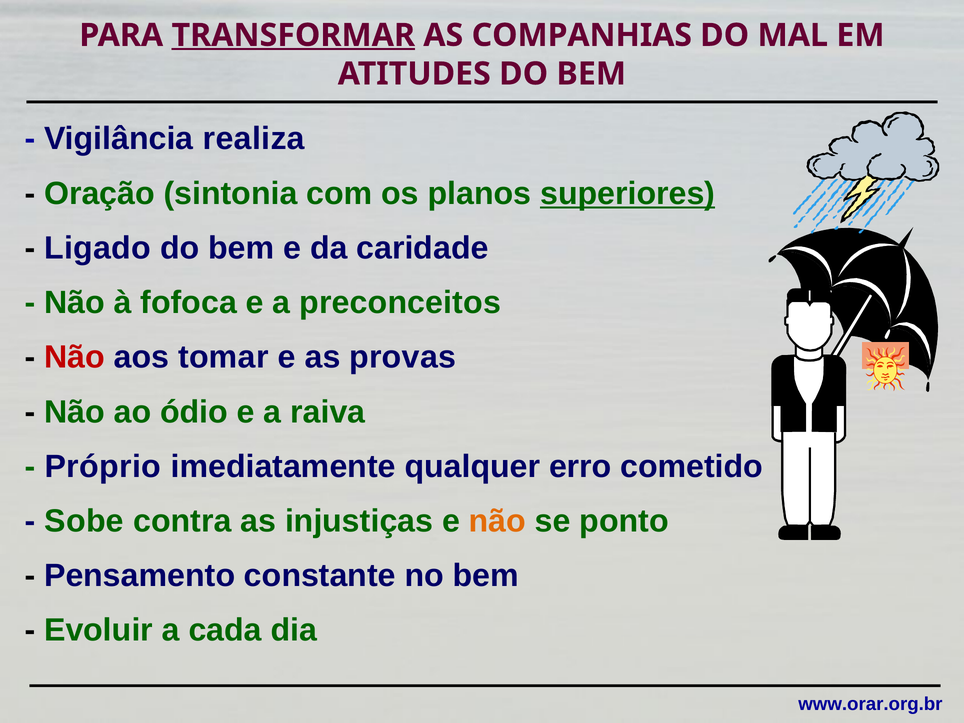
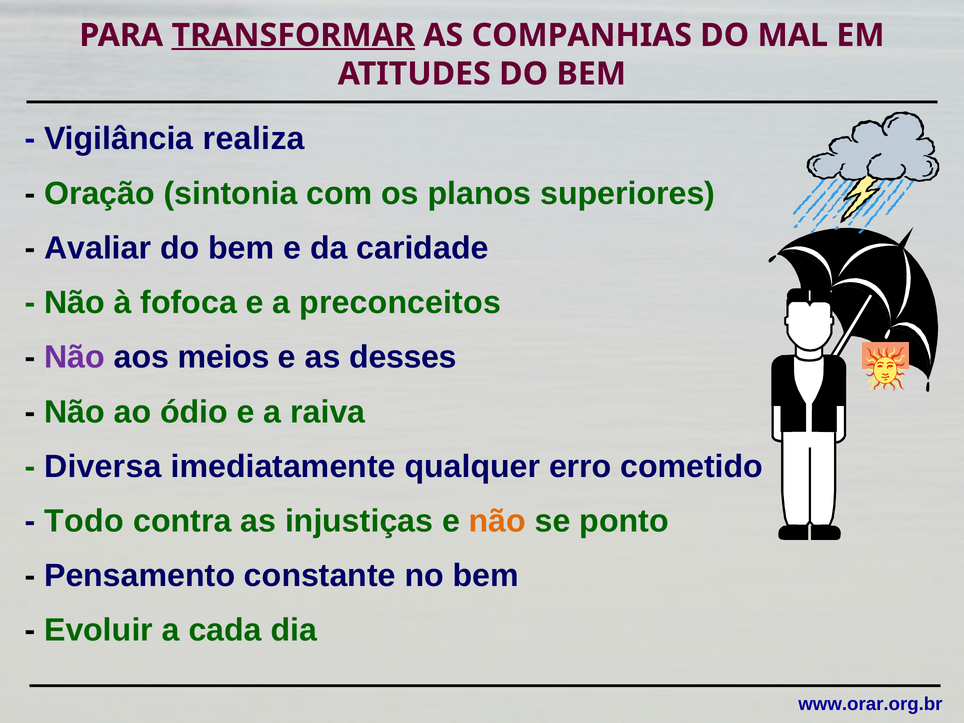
superiores underline: present -> none (628, 193)
Ligado: Ligado -> Avaliar (98, 248)
Não colour: red -> purple (74, 357)
tomar: tomar -> meios (224, 357)
provas: provas -> desses (403, 357)
Próprio: Próprio -> Diversa (103, 467)
Sobe: Sobe -> Todo (84, 521)
